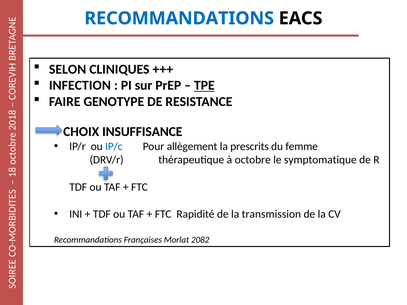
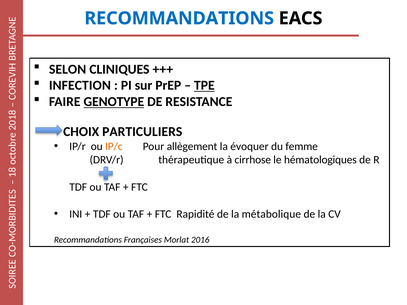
GENOTYPE underline: none -> present (114, 102)
INSUFFISANCE: INSUFFISANCE -> PARTICULIERS (142, 132)
IP/c colour: blue -> orange (114, 146)
prescrits: prescrits -> évoquer (249, 146)
octobre: octobre -> cirrhose (253, 160)
symptomatique: symptomatique -> hématologiques (320, 160)
transmission: transmission -> métabolique (271, 214)
2082: 2082 -> 2016 (200, 240)
